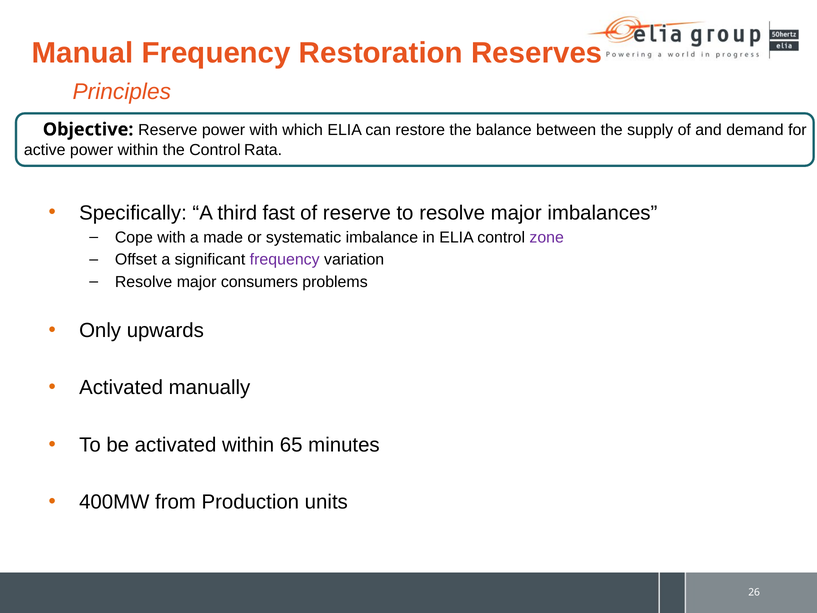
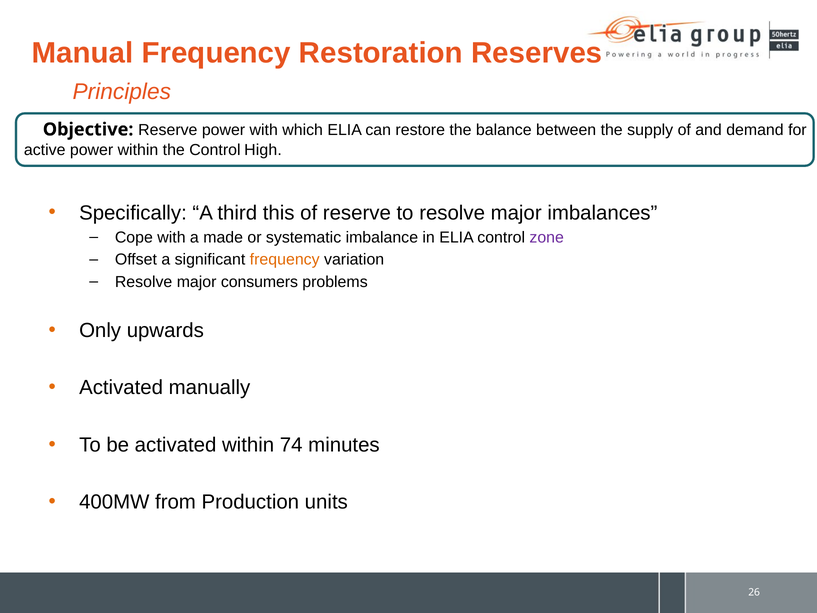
Rata: Rata -> High (263, 150)
fast: fast -> this (279, 213)
frequency colour: purple -> orange (285, 260)
65: 65 -> 74 (291, 445)
